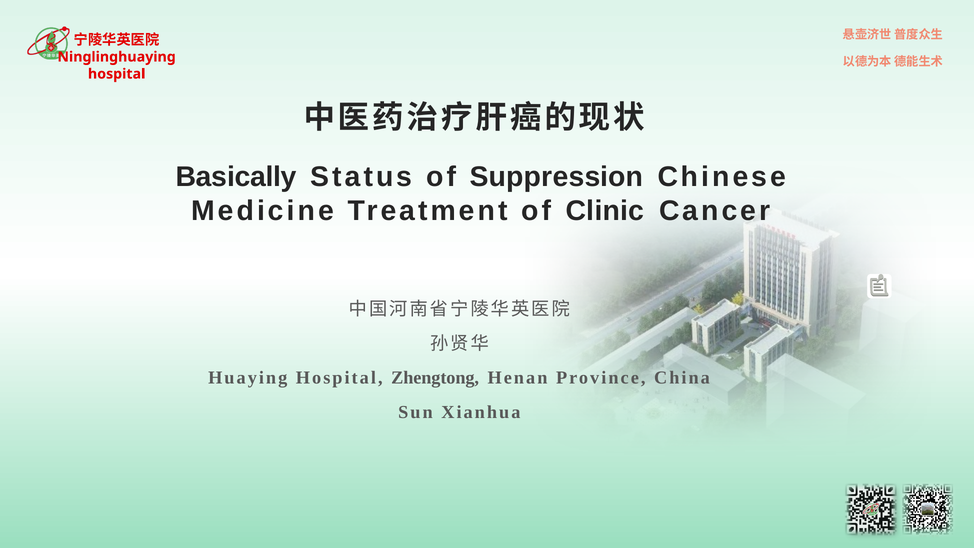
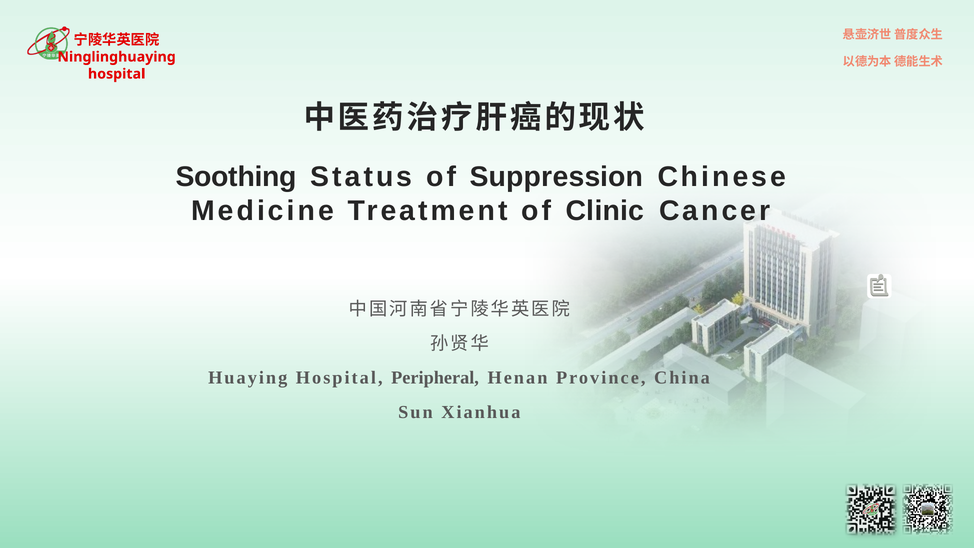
Basically: Basically -> Soothing (236, 177)
Zhengtong: Zhengtong -> Peripheral (435, 378)
